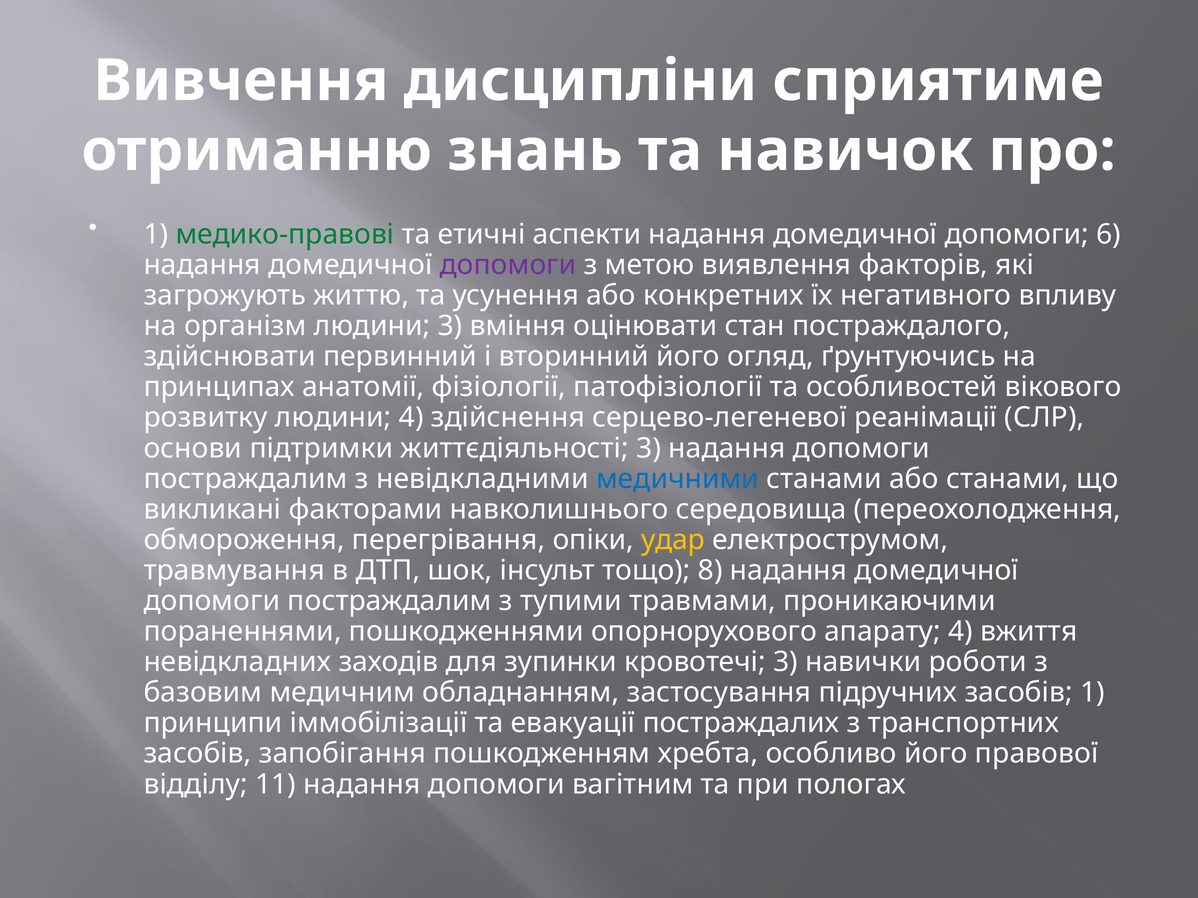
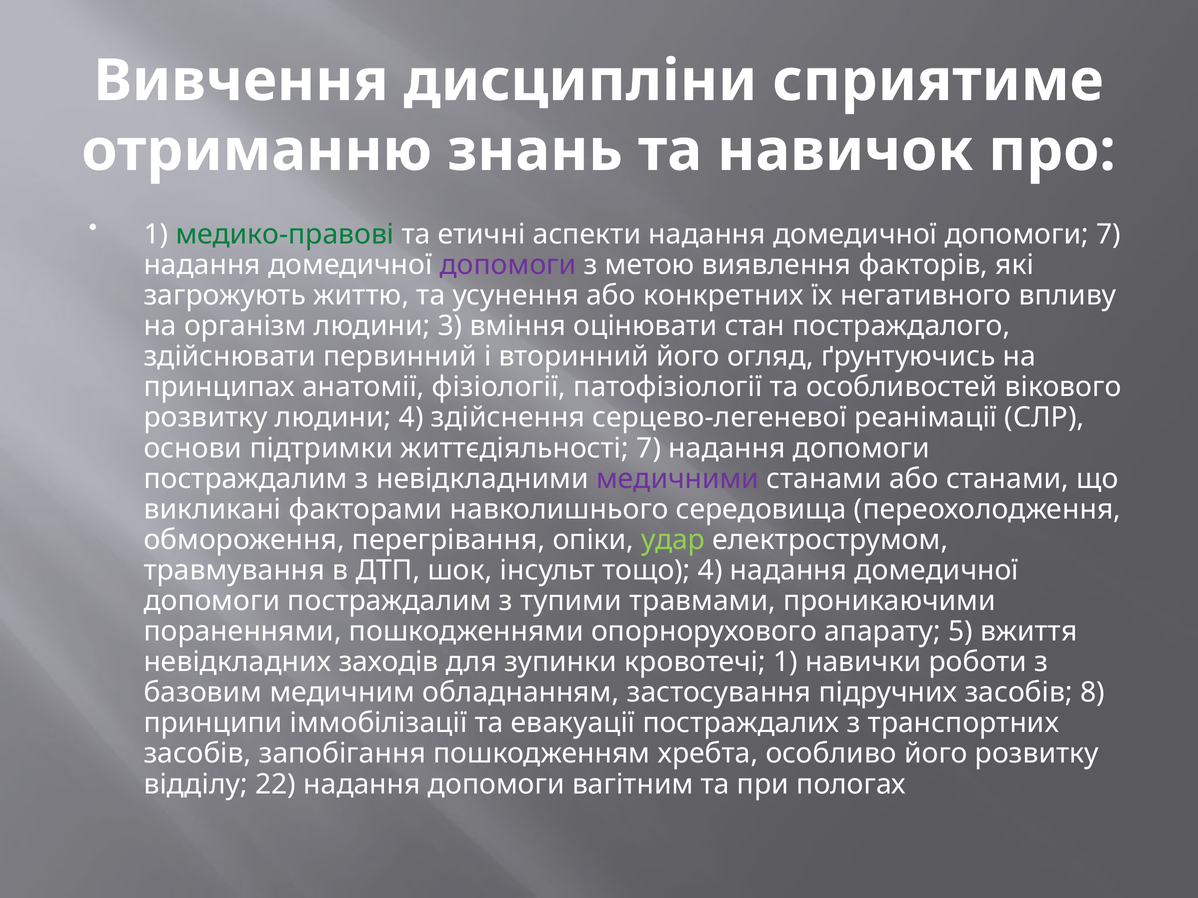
допомоги 6: 6 -> 7 (1109, 235)
життєдіяльності 3: 3 -> 7 (649, 448)
медичними colour: blue -> purple (678, 479)
удар colour: yellow -> light green (673, 540)
тощо 8: 8 -> 4 (710, 571)
апарату 4: 4 -> 5 (961, 632)
кровотечі 3: 3 -> 1 (786, 662)
засобів 1: 1 -> 8 (1092, 693)
його правової: правової -> розвитку (1037, 754)
11: 11 -> 22 (276, 785)
